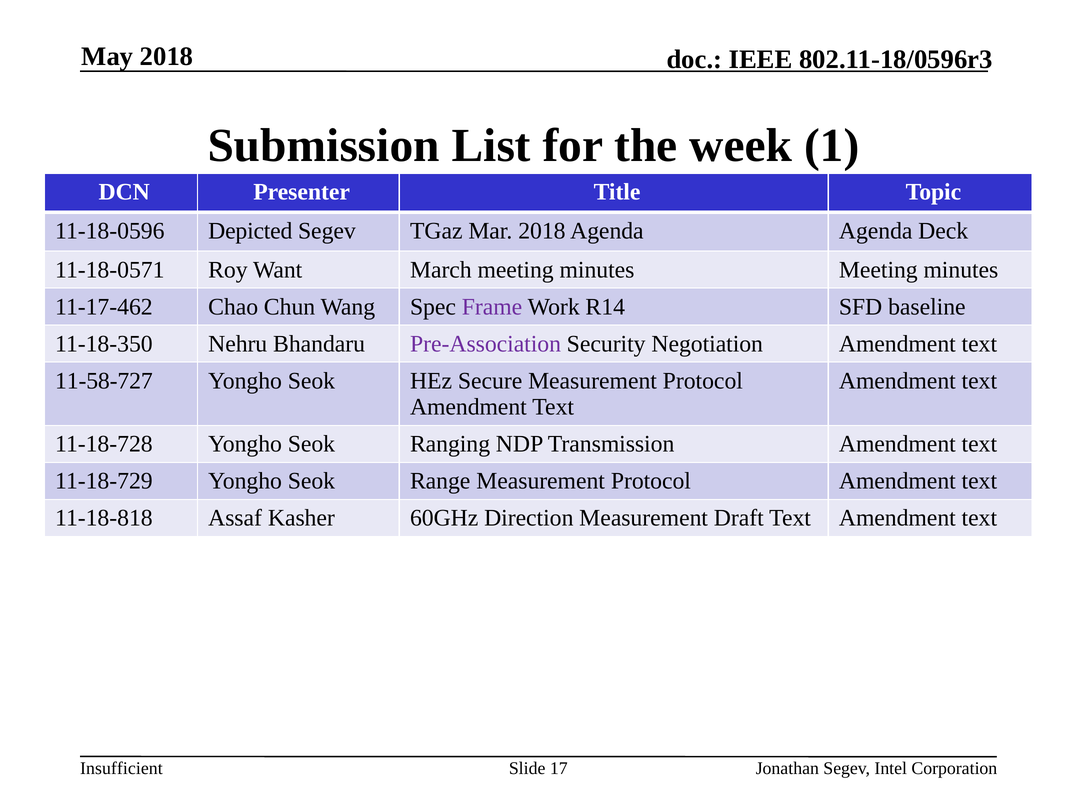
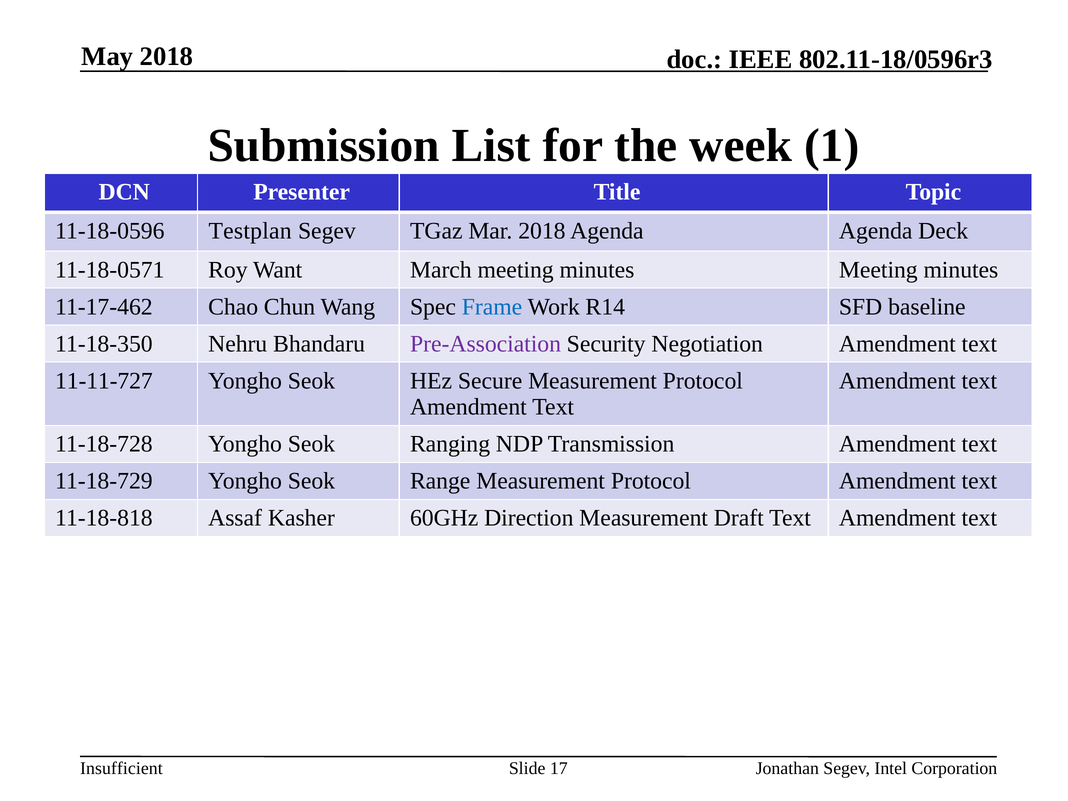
Depicted: Depicted -> Testplan (250, 231)
Frame colour: purple -> blue (492, 307)
11-58-727: 11-58-727 -> 11-11-727 (104, 381)
